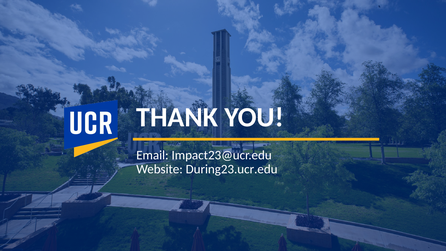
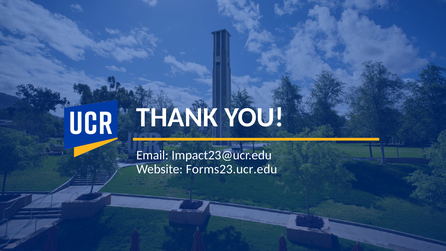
During23.ucr.edu: During23.ucr.edu -> Forms23.ucr.edu (232, 169)
